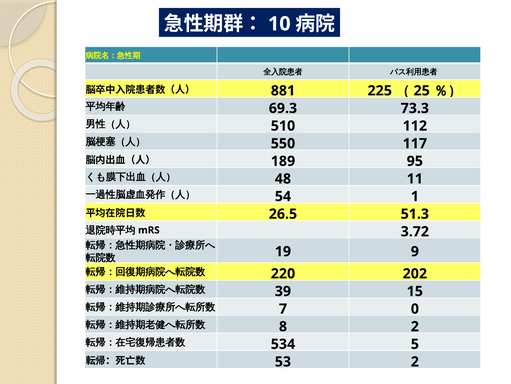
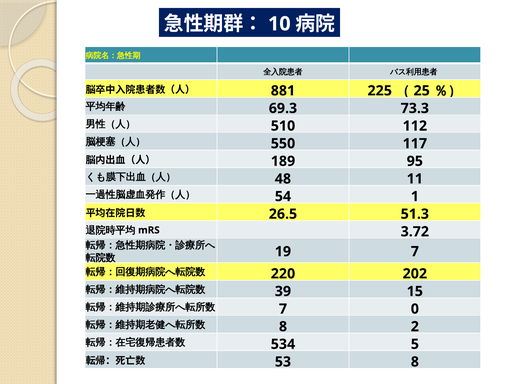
19 9: 9 -> 7 (415, 251)
53 2: 2 -> 8 (415, 361)
